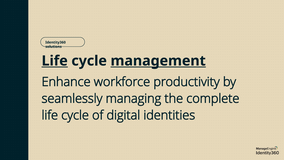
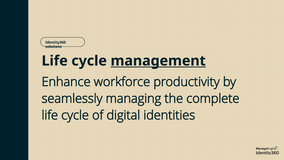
Life underline: present -> none (55, 61)
